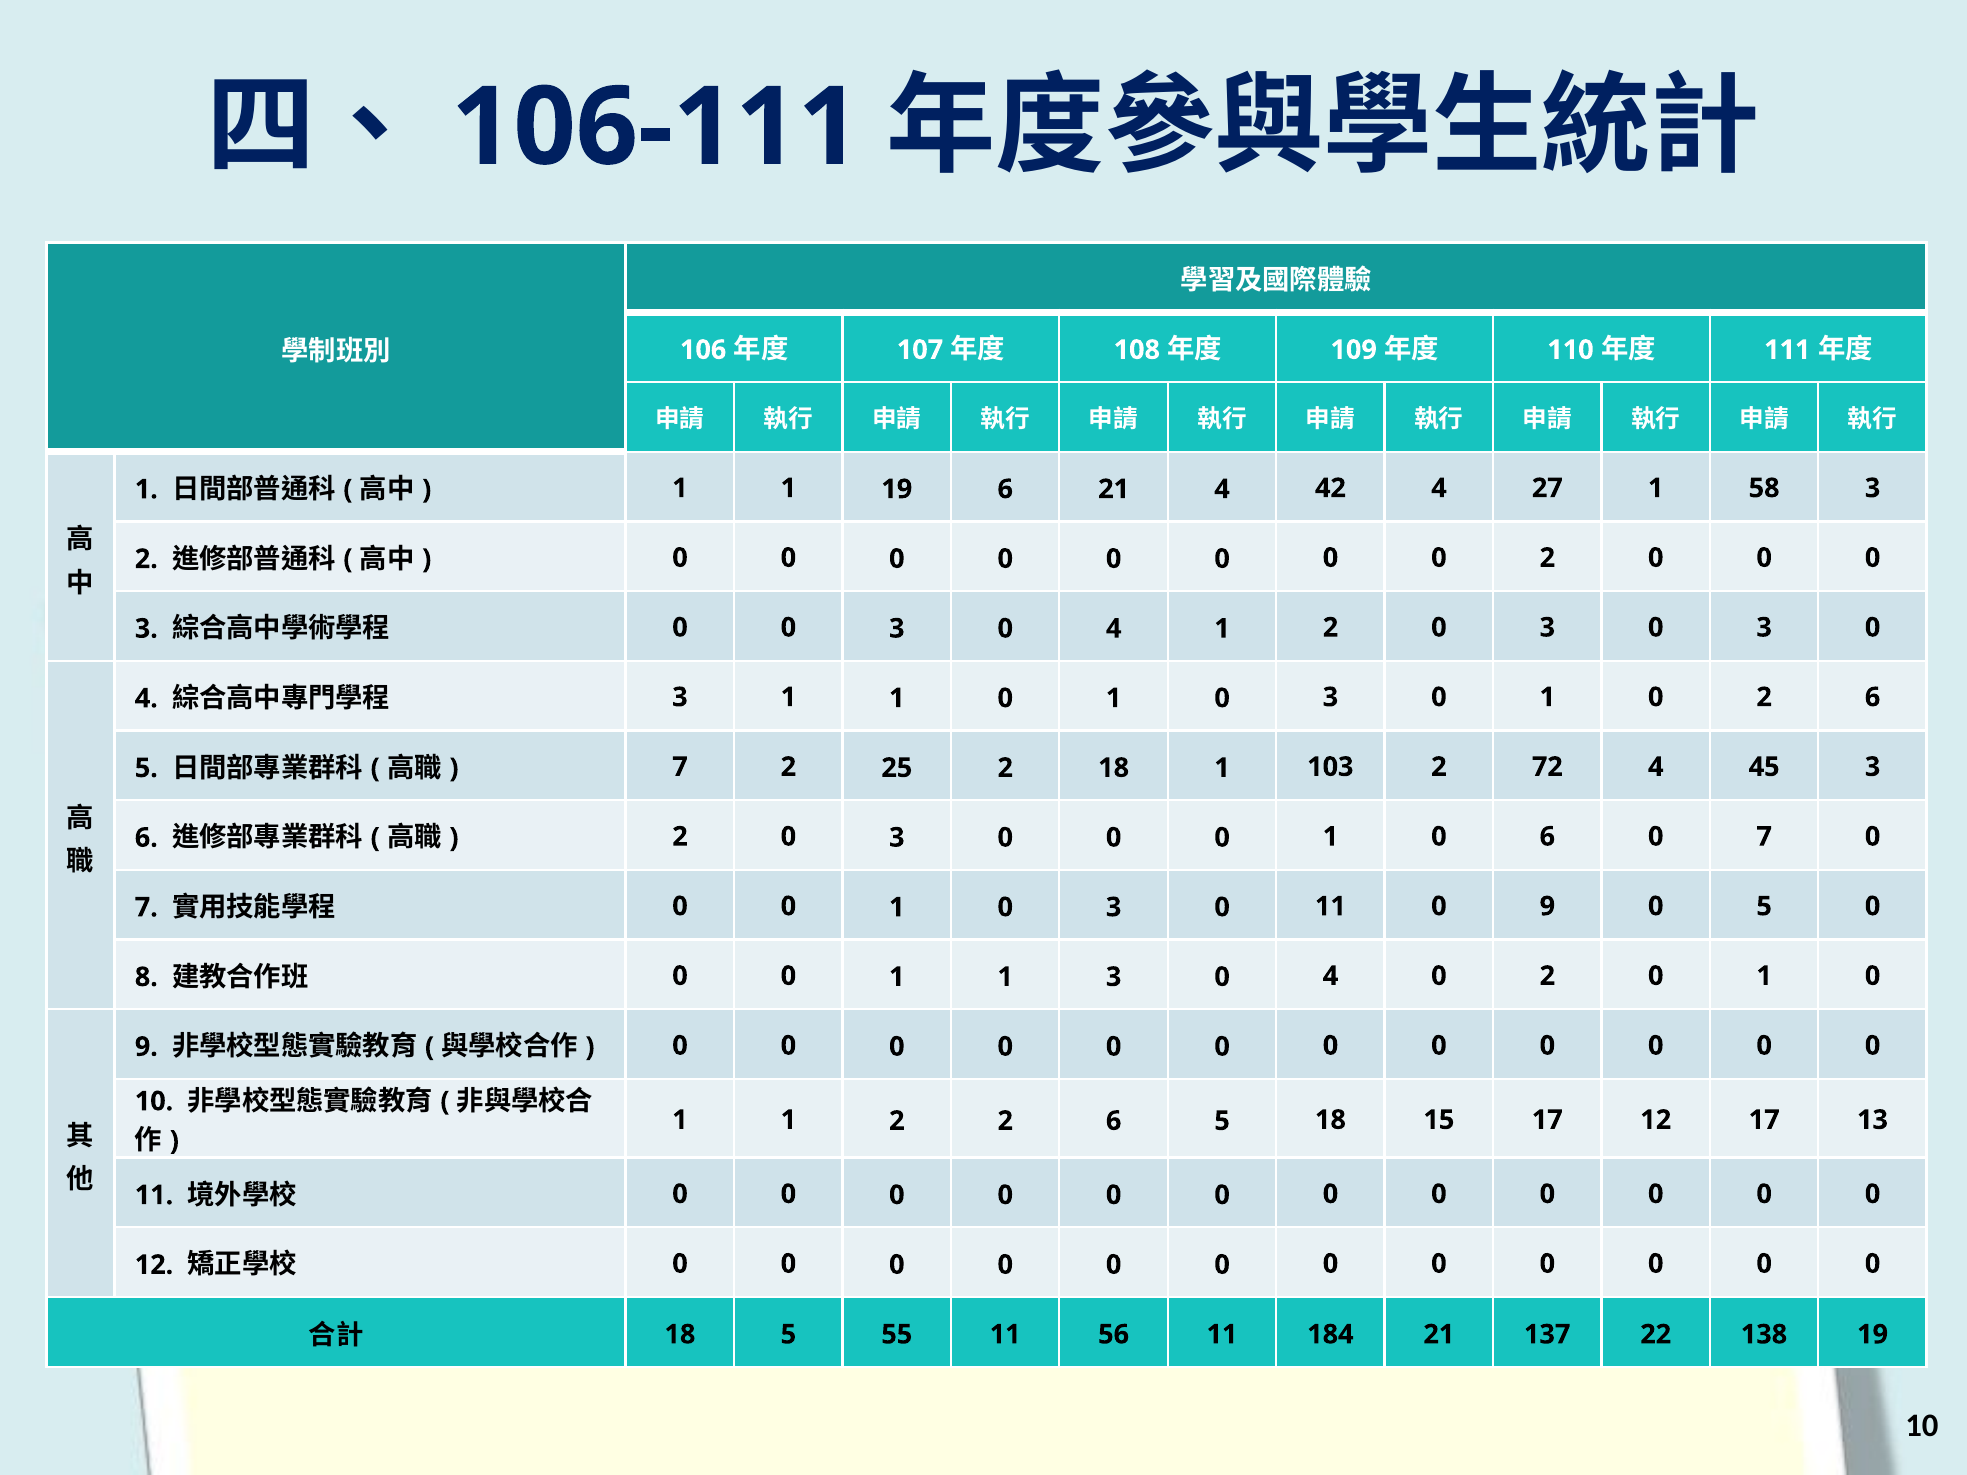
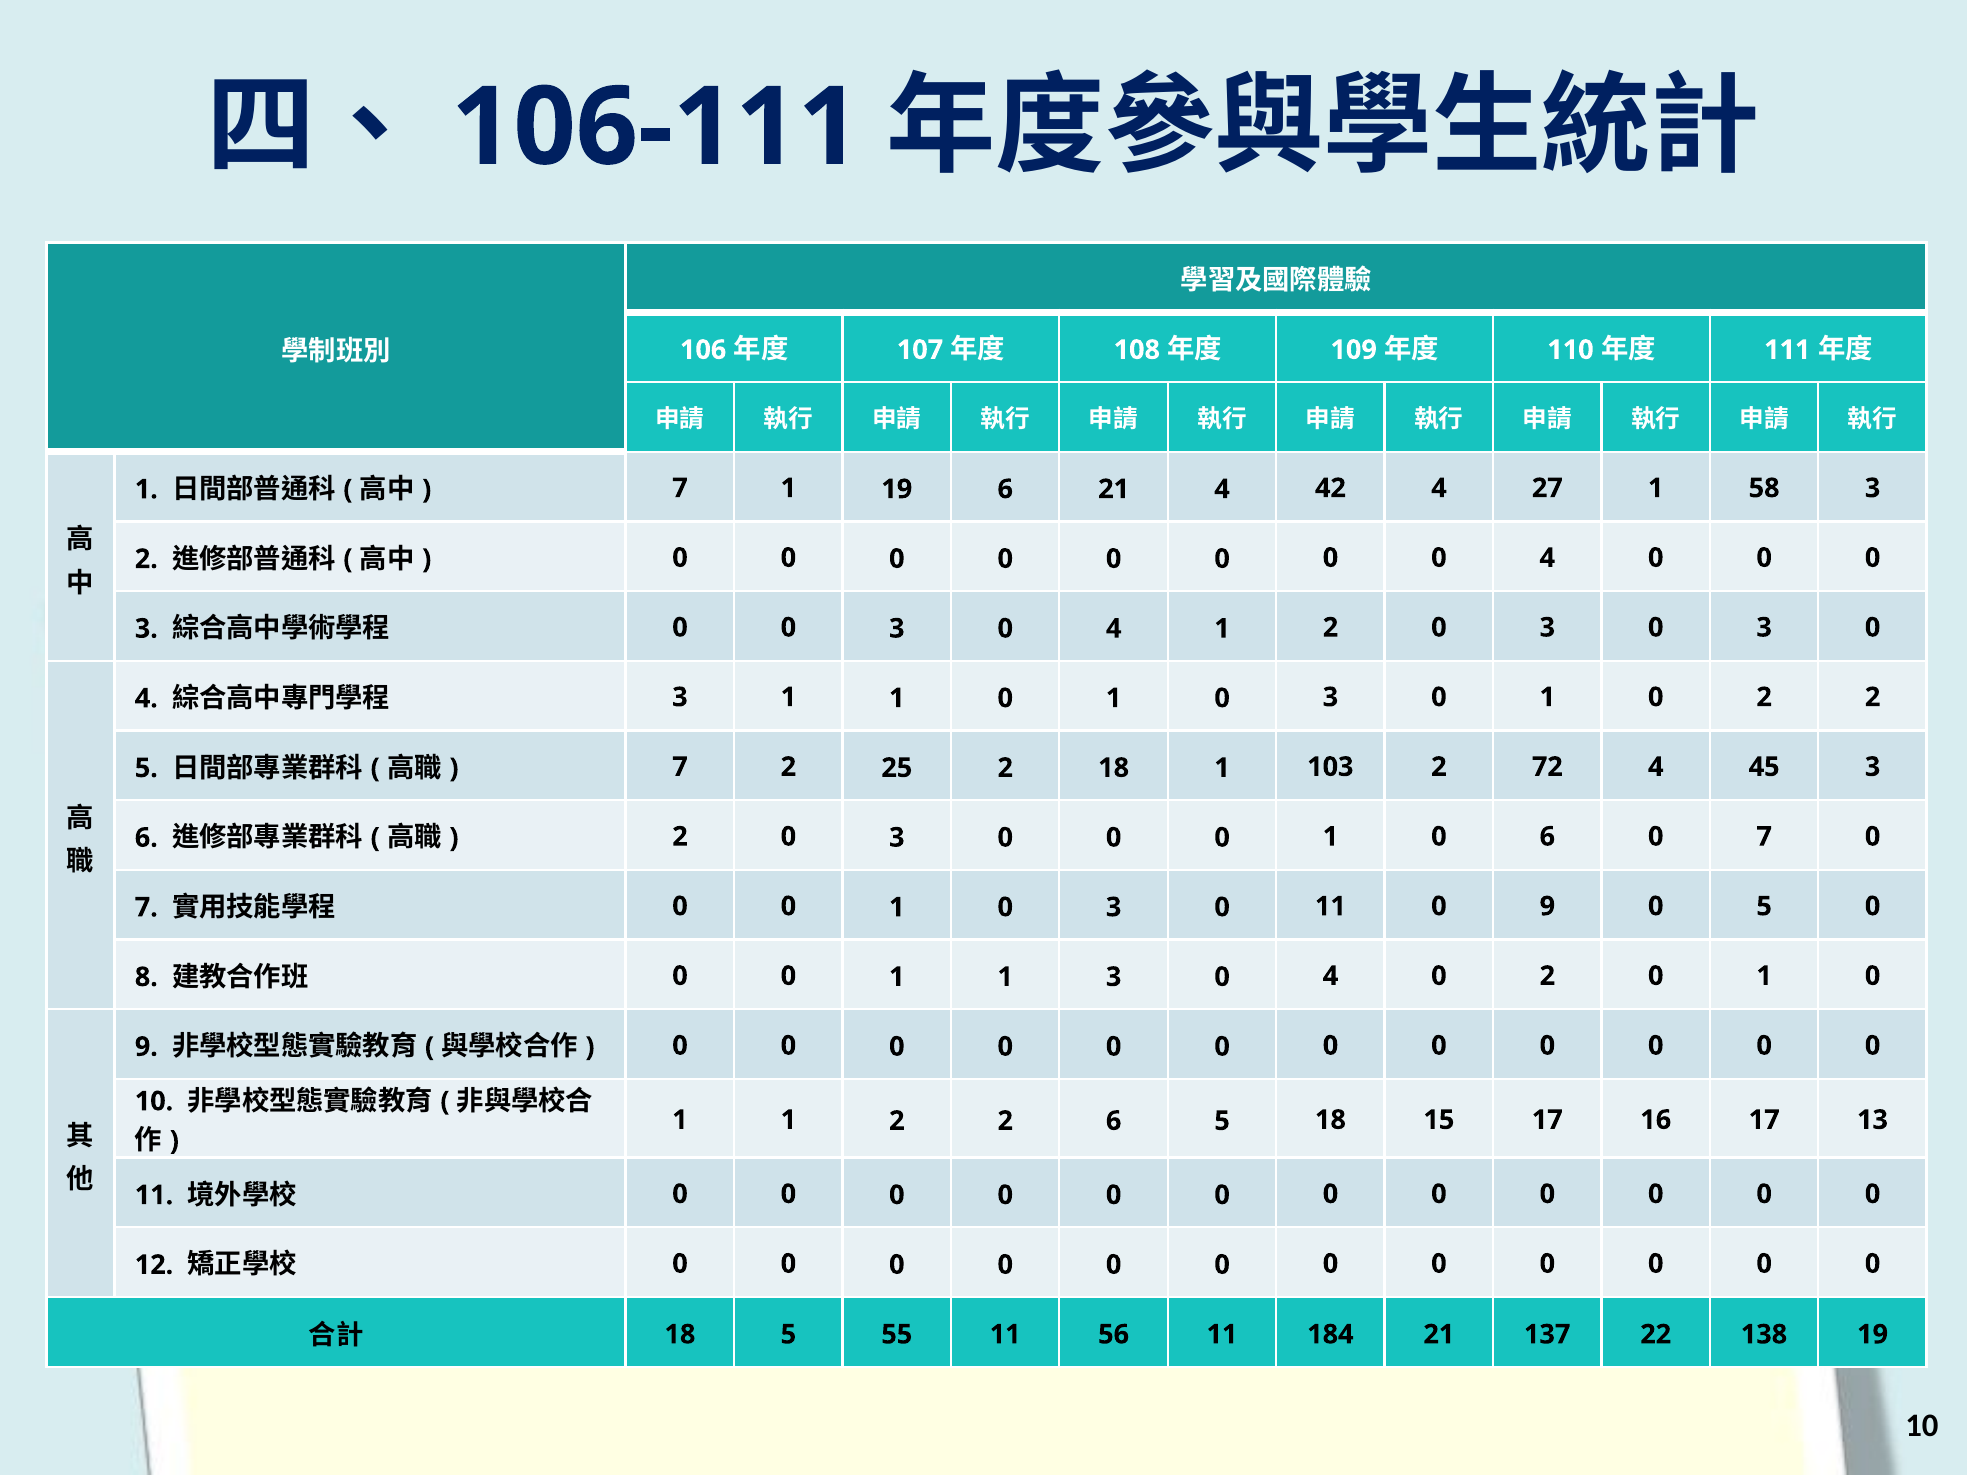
1: 1 -> 7 (680, 488)
0 0 2: 2 -> 4 (1547, 558)
0 2 6: 6 -> 2 (1873, 697)
17 12: 12 -> 16 (1656, 1120)
